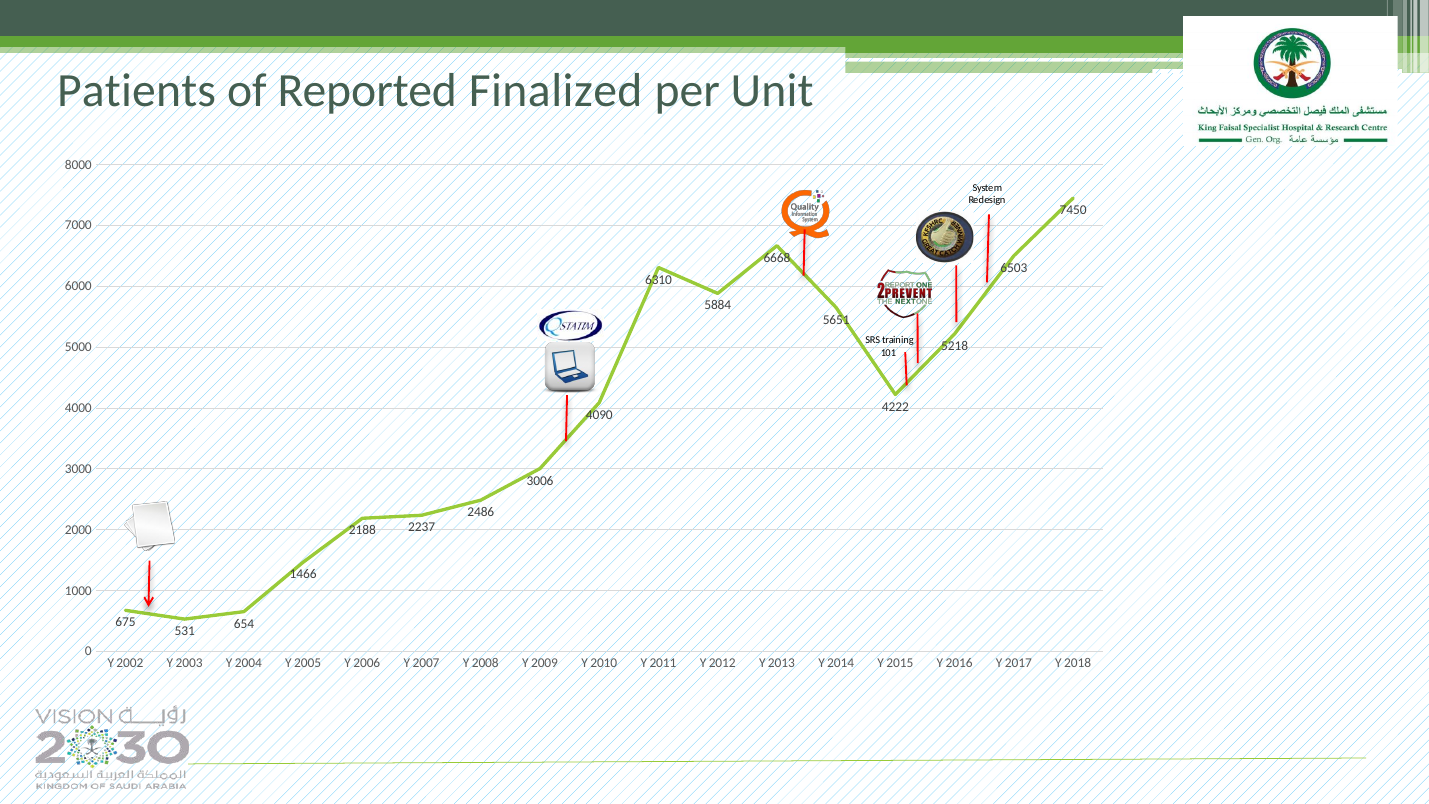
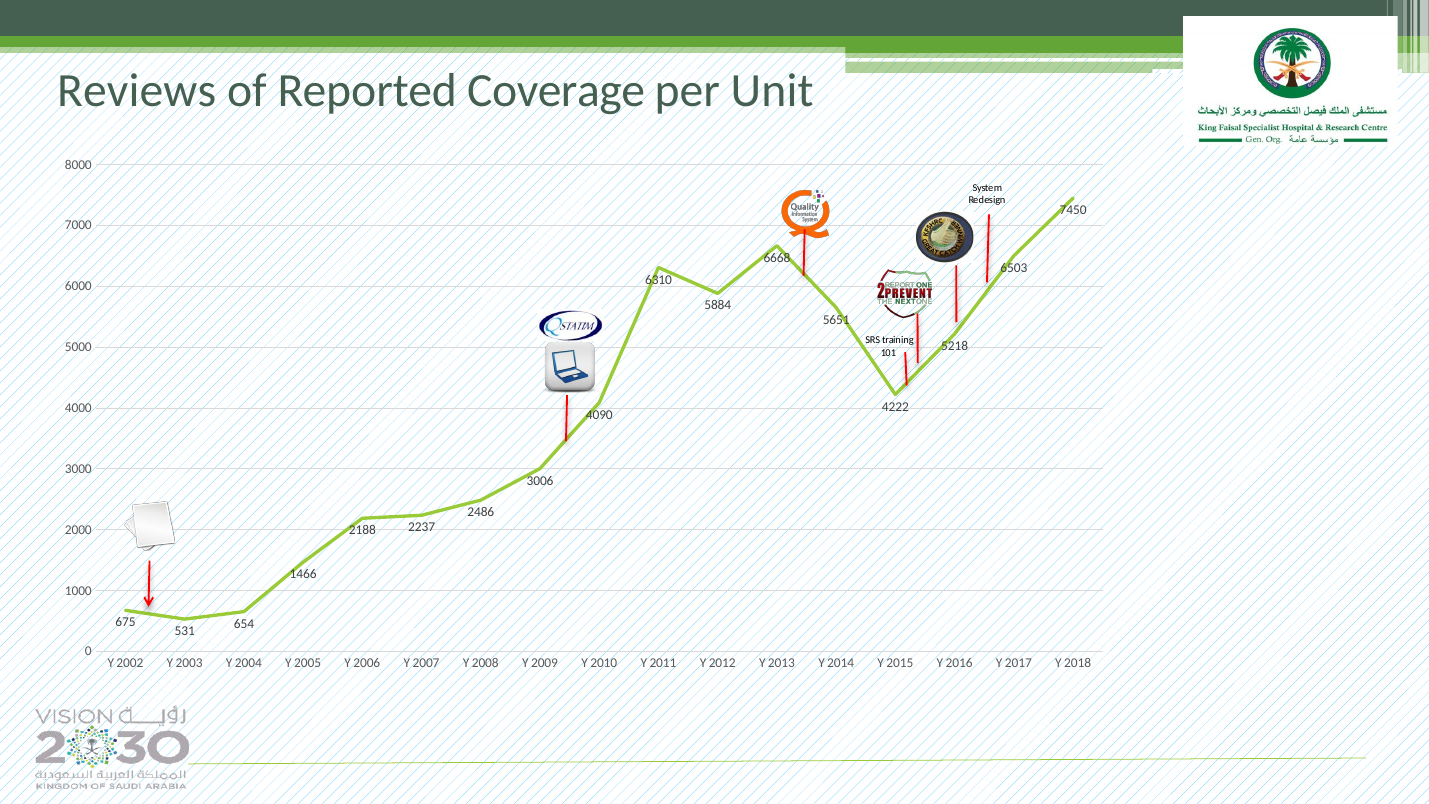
Patients: Patients -> Reviews (137, 91)
Finalized: Finalized -> Coverage (556, 91)
